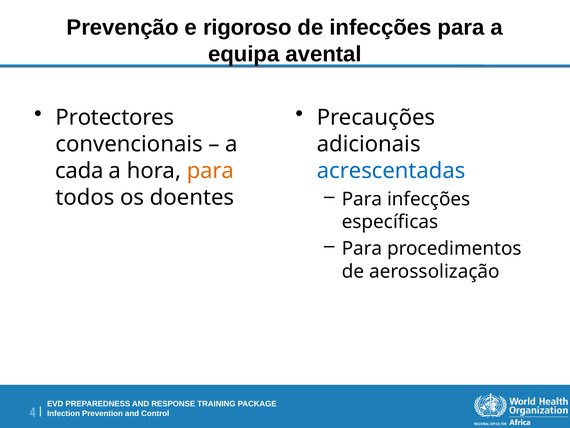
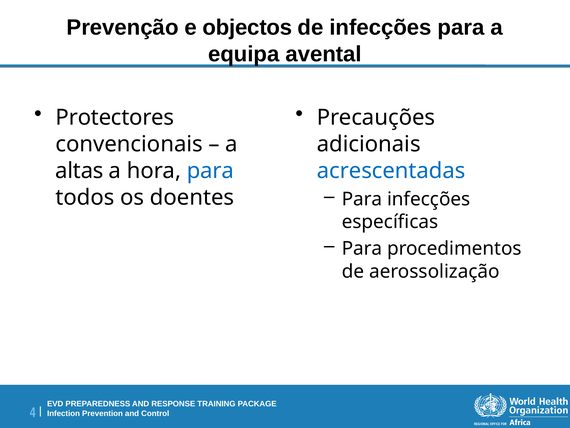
rigoroso: rigoroso -> objectos (247, 27)
cada: cada -> altas (79, 171)
para colour: orange -> blue (210, 171)
